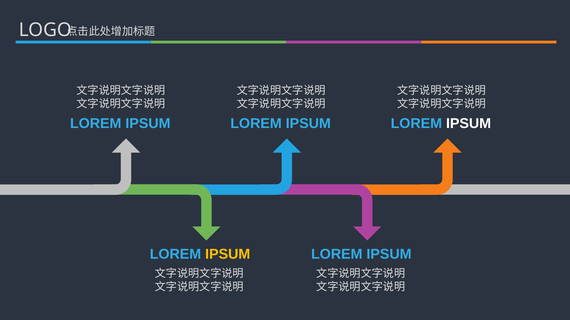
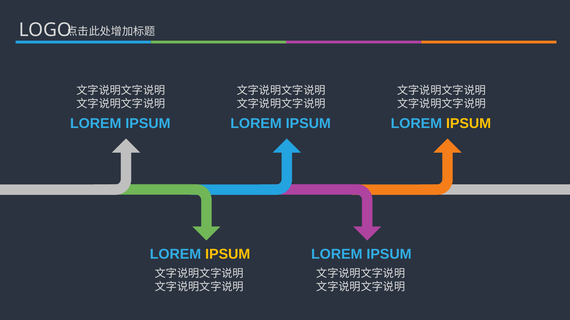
IPSUM colour: white -> yellow (469, 124)
